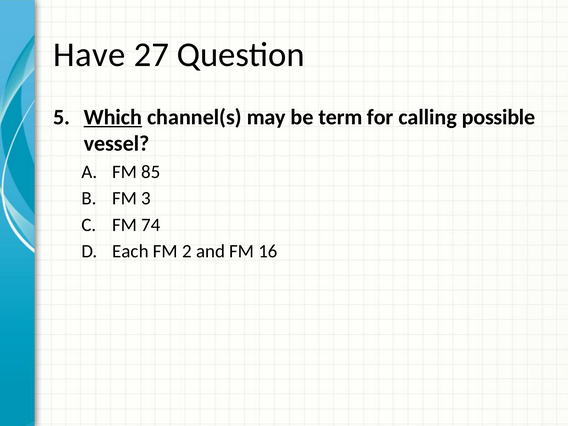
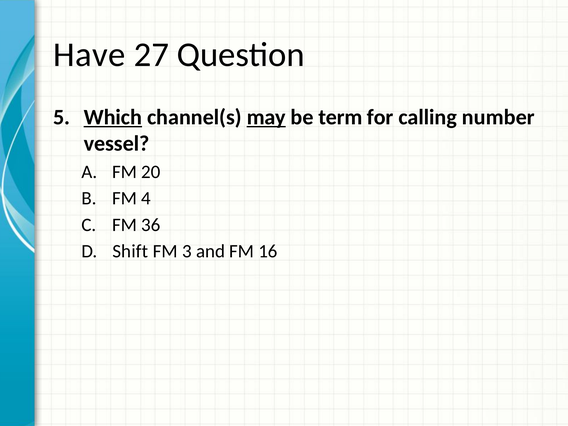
may underline: none -> present (266, 117)
possible: possible -> number (498, 117)
85: 85 -> 20 (151, 172)
3: 3 -> 4 (146, 198)
74: 74 -> 36 (151, 225)
Each: Each -> Shift (130, 251)
2: 2 -> 3 (187, 251)
